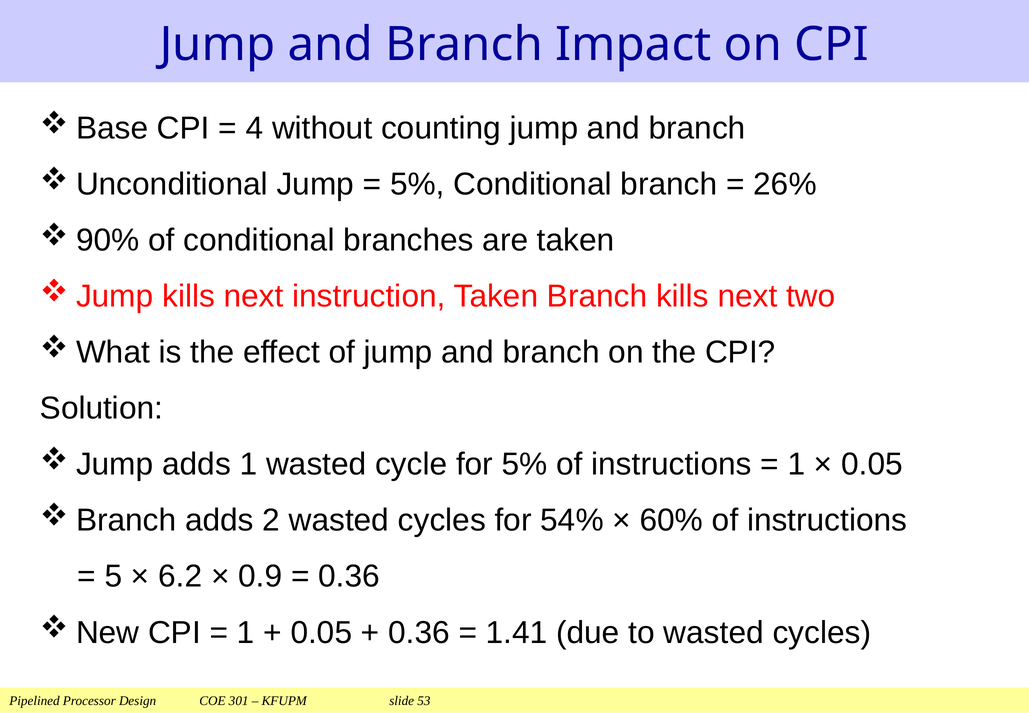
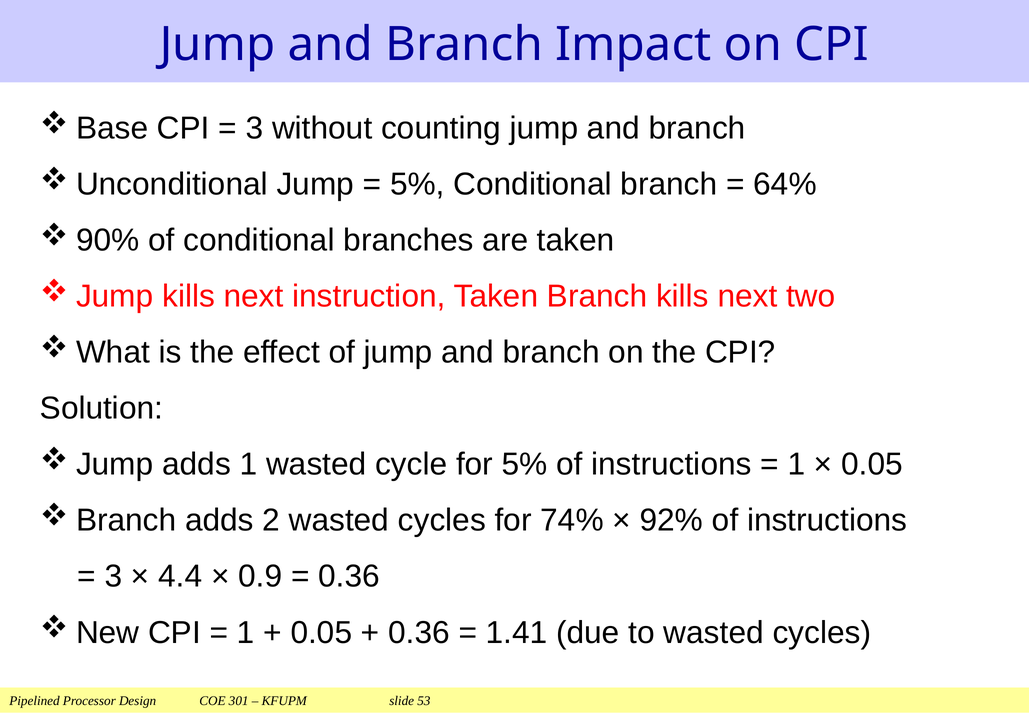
4: 4 -> 3 (255, 128)
26%: 26% -> 64% (785, 184)
54%: 54% -> 74% (572, 520)
60%: 60% -> 92% (671, 520)
5: 5 -> 3 (113, 576)
6.2: 6.2 -> 4.4 (180, 576)
